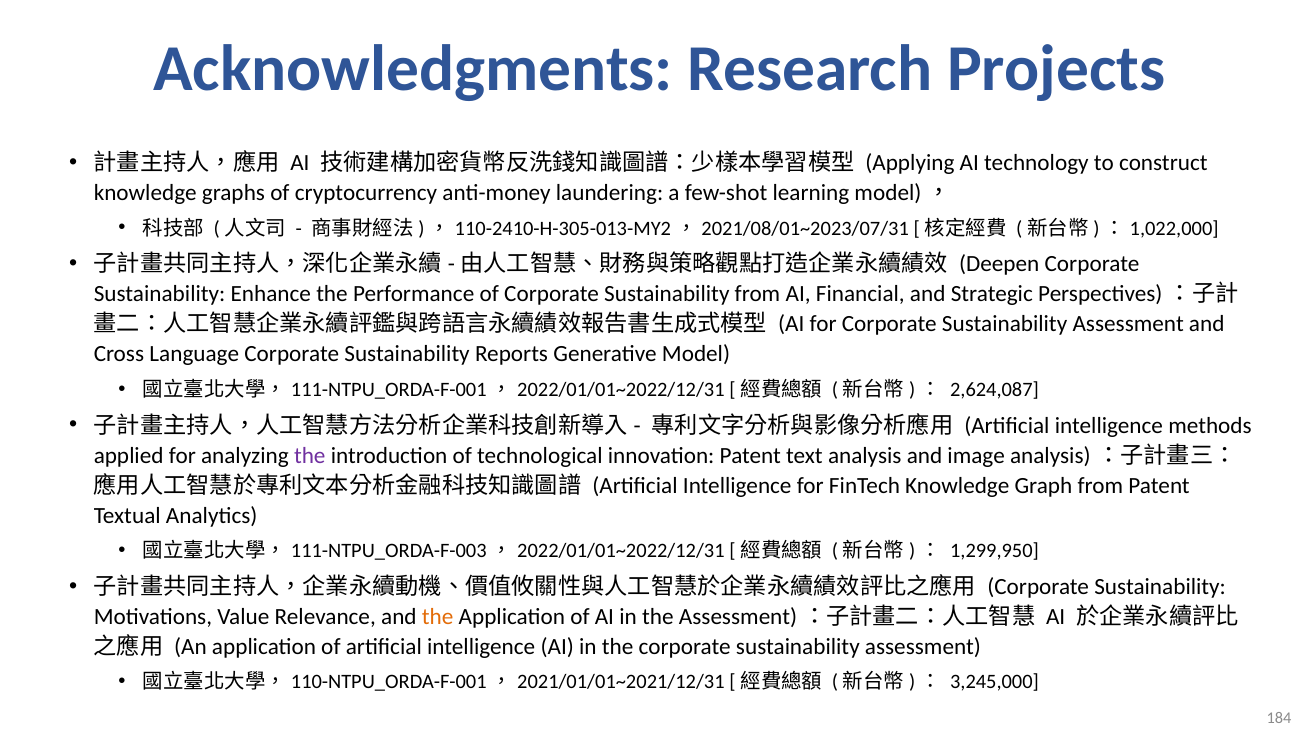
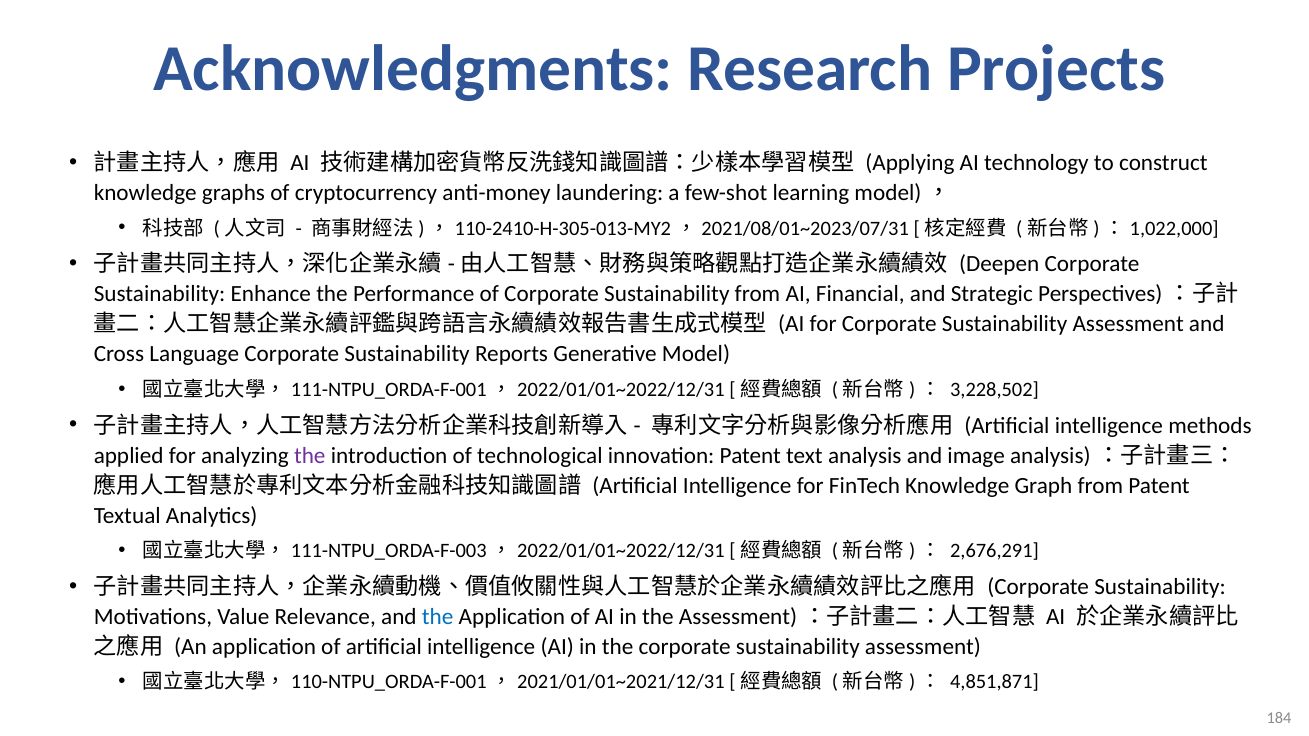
2,624,087: 2,624,087 -> 3,228,502 (995, 390)
1,299,950: 1,299,950 -> 2,676,291 (995, 551)
the colour: orange -> blue (438, 617)
3,245,000: 3,245,000 -> 4,851,871 (995, 682)
